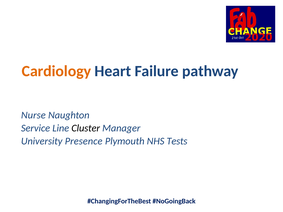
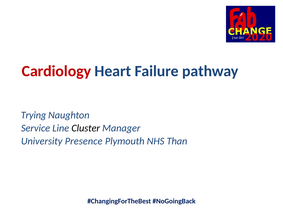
Cardiology colour: orange -> red (56, 71)
Nurse: Nurse -> Trying (33, 115)
Tests: Tests -> Than (177, 141)
